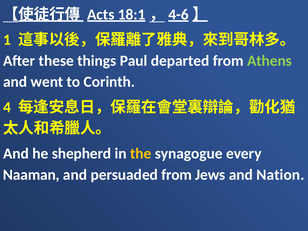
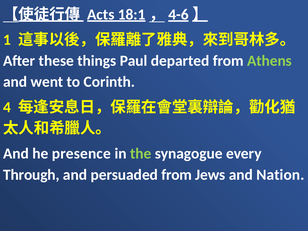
shepherd: shepherd -> presence (81, 154)
the colour: yellow -> light green (141, 154)
Naaman: Naaman -> Through (31, 175)
